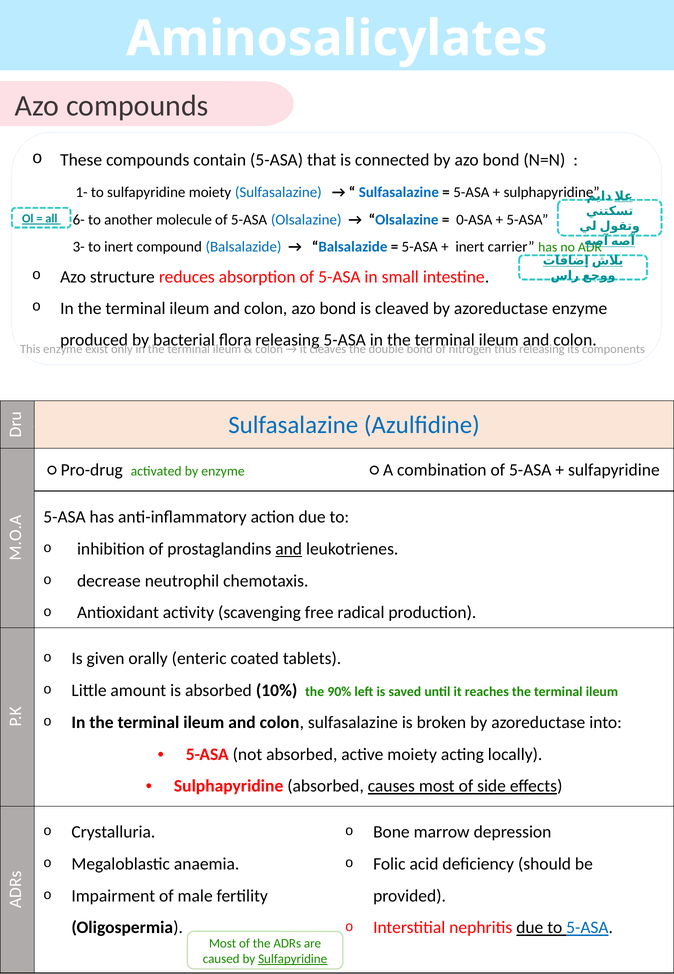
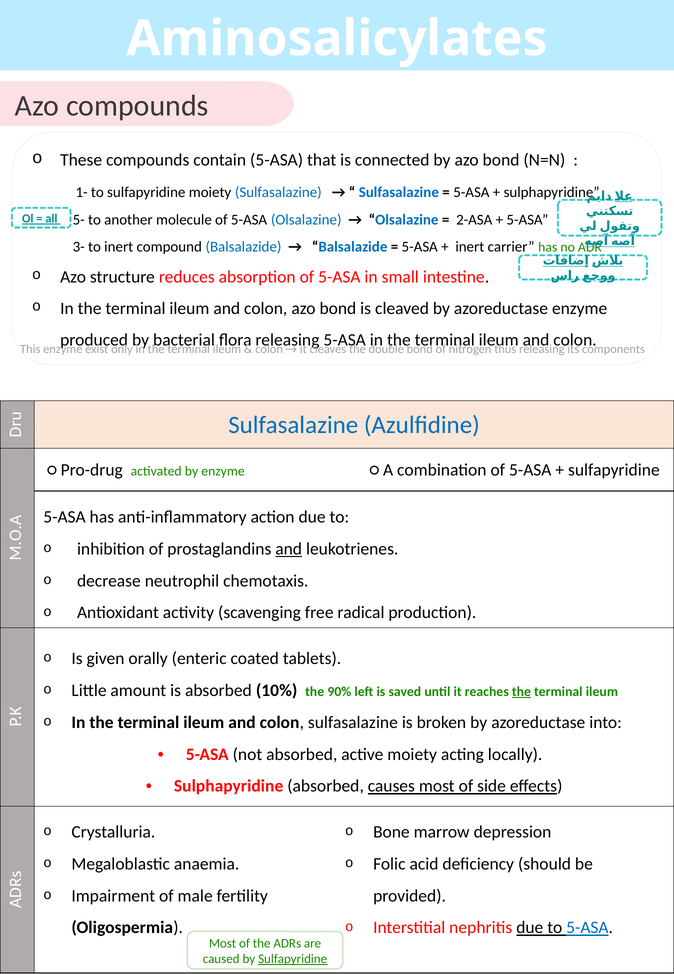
6-: 6- -> 5- (79, 220)
0-ASA: 0-ASA -> 2-ASA (474, 220)
the underline: none -> present (521, 691)
